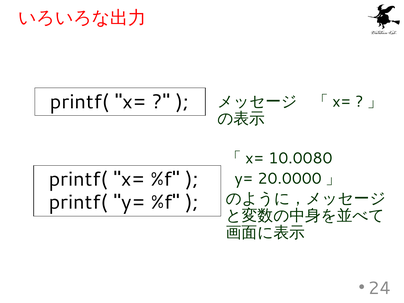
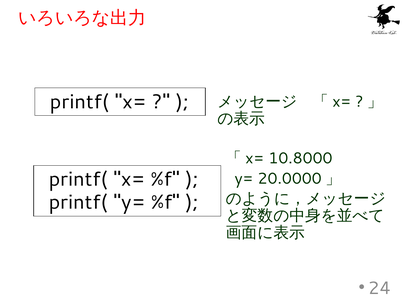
10.0080: 10.0080 -> 10.8000 (300, 158)
